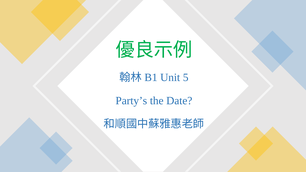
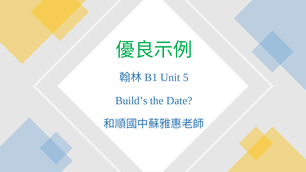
Party’s: Party’s -> Build’s (131, 101)
